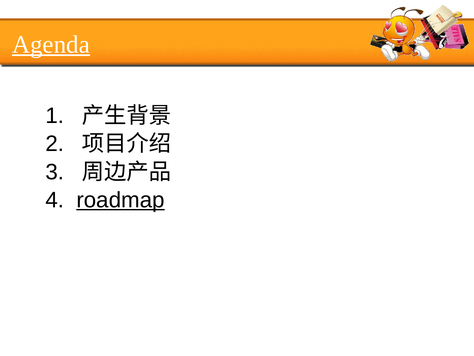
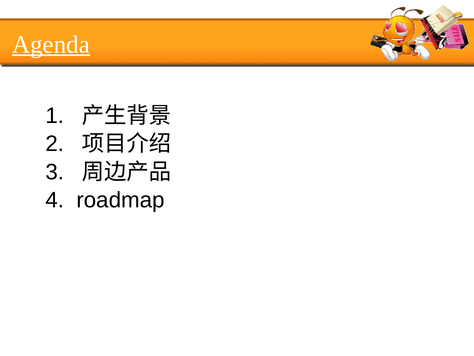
roadmap underline: present -> none (121, 200)
